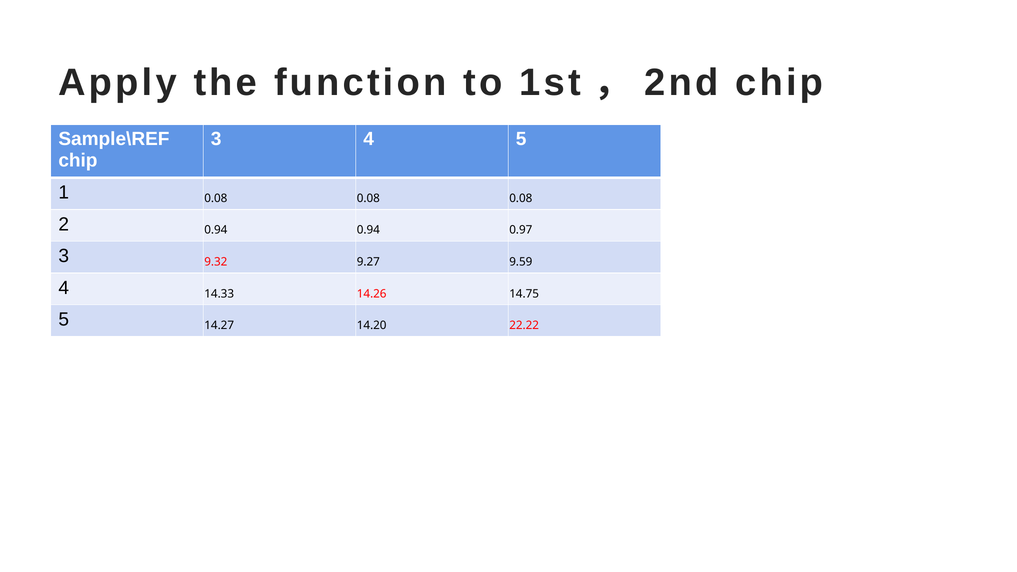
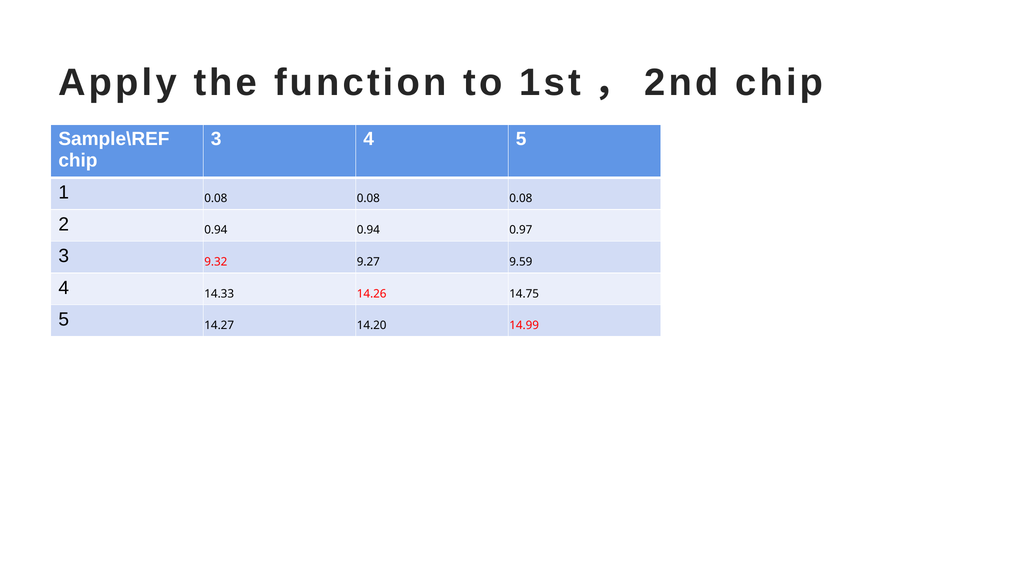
22.22: 22.22 -> 14.99 (524, 325)
